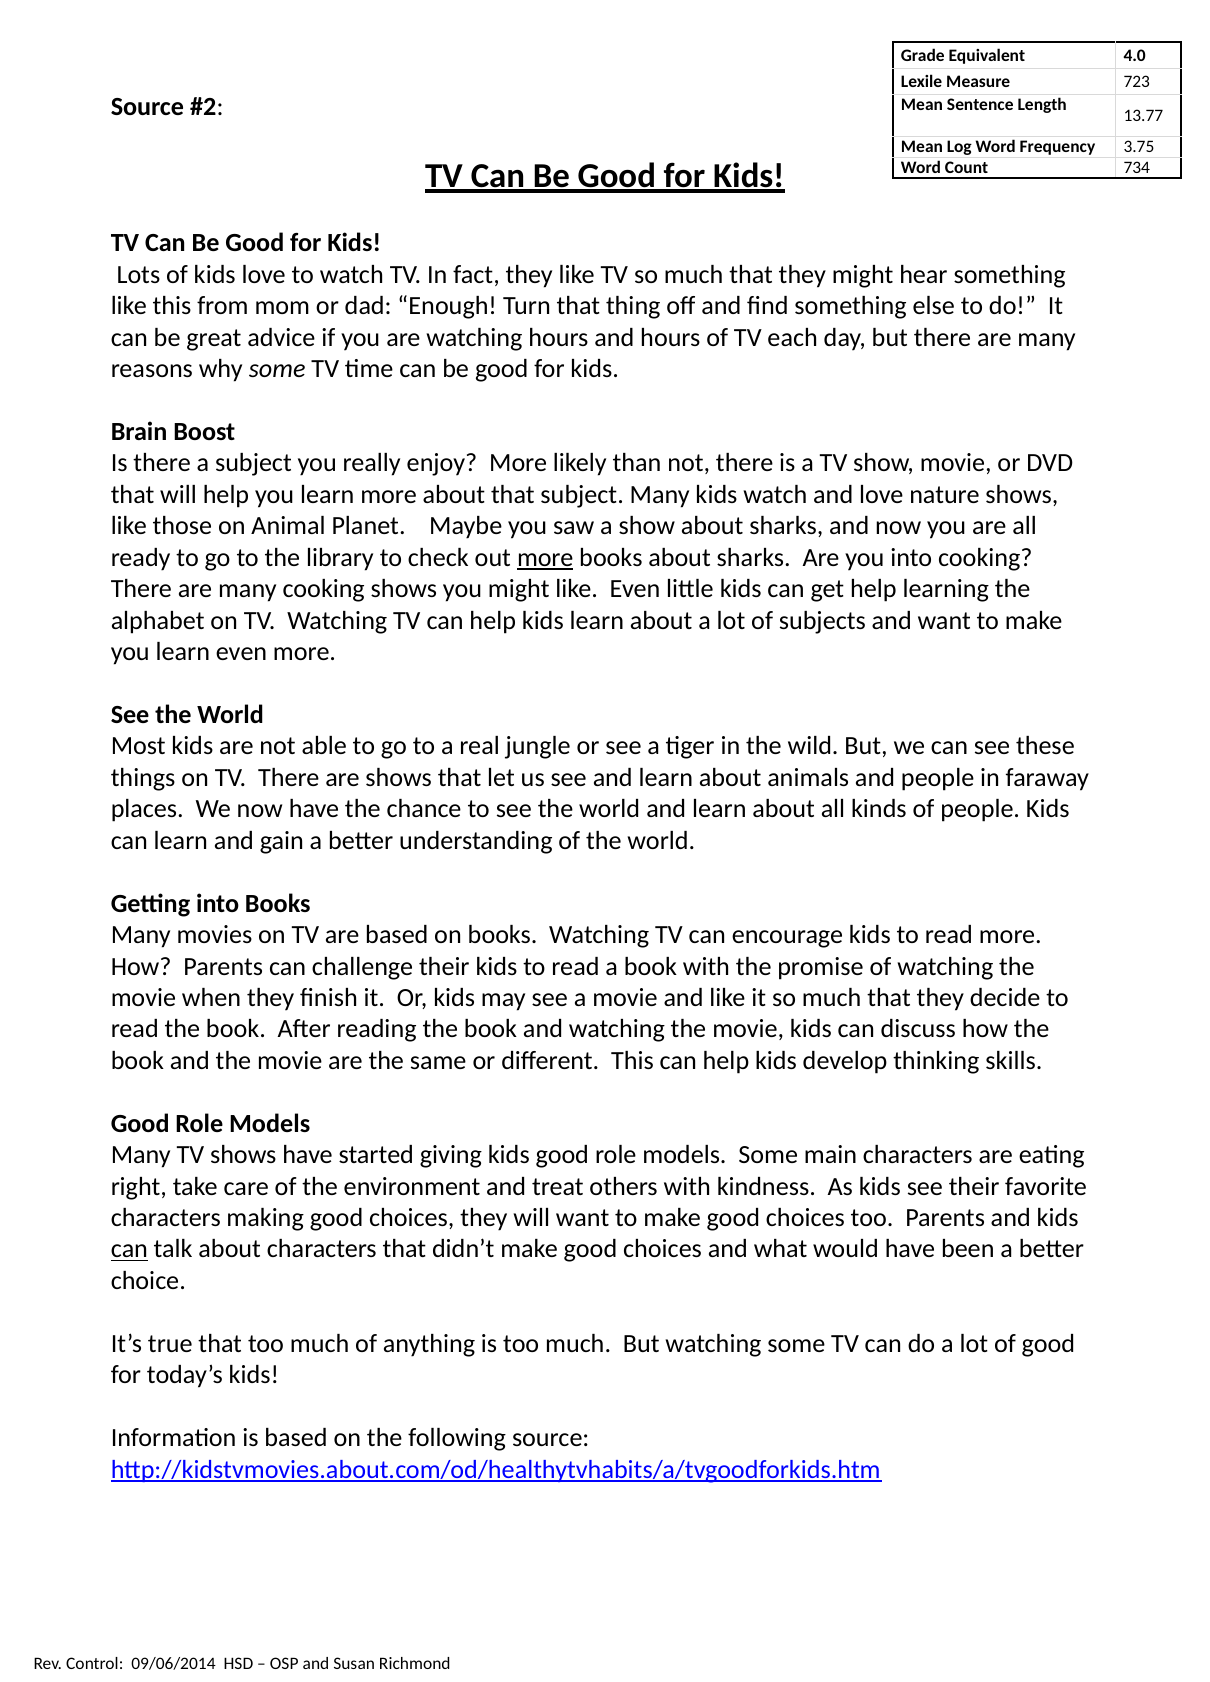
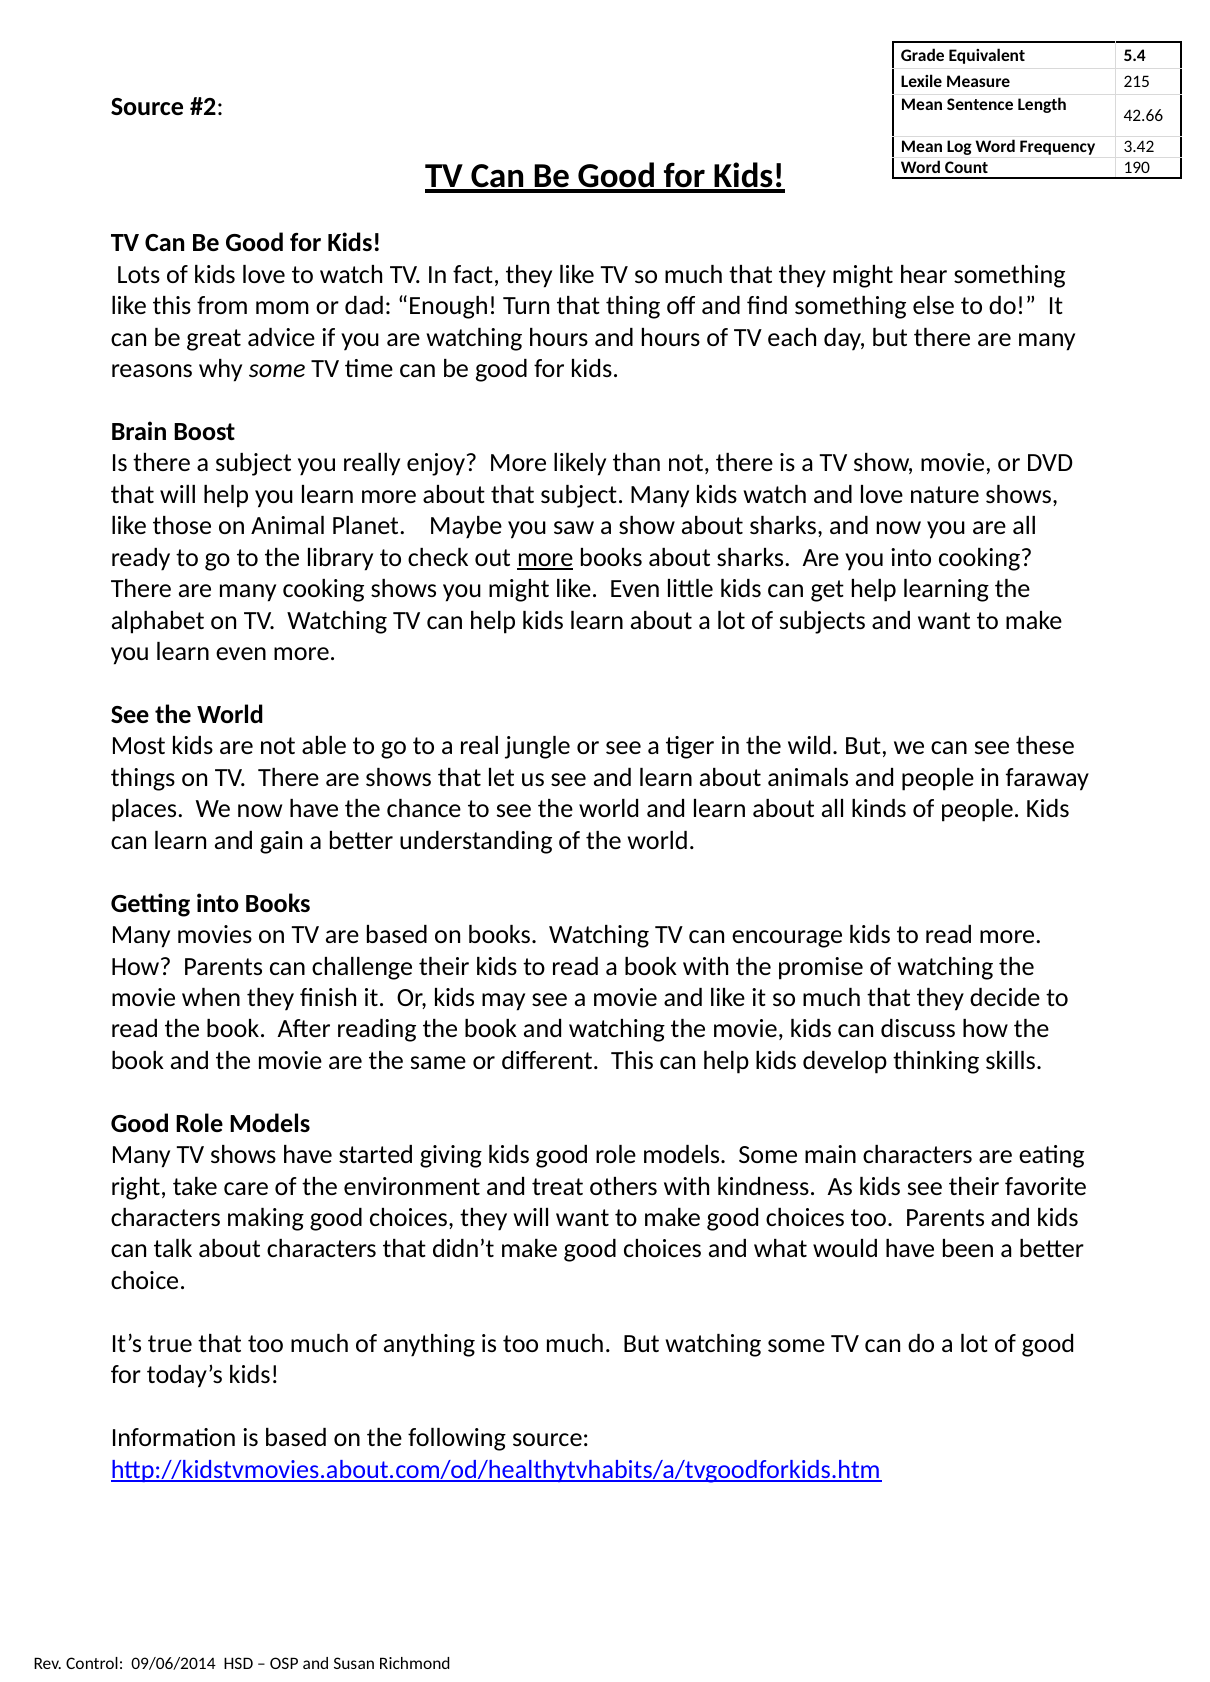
4.0: 4.0 -> 5.4 (1135, 55)
723: 723 -> 215 (1137, 81)
13.77: 13.77 -> 42.66 (1143, 115)
3.75: 3.75 -> 3.42 (1139, 147)
734: 734 -> 190 (1137, 168)
can underline: present -> none (129, 1249)
